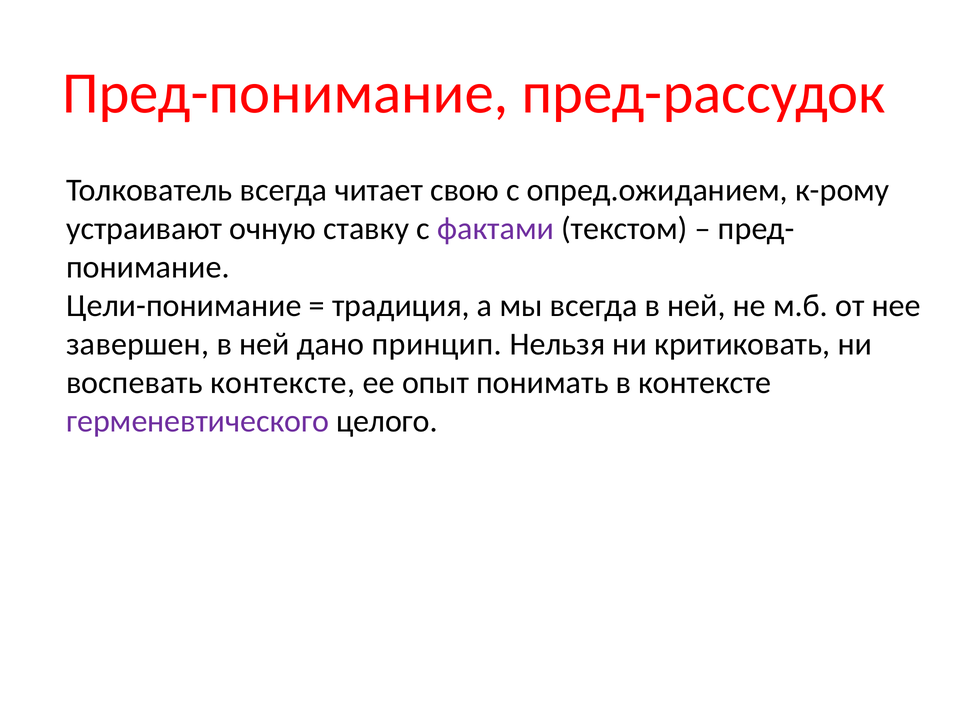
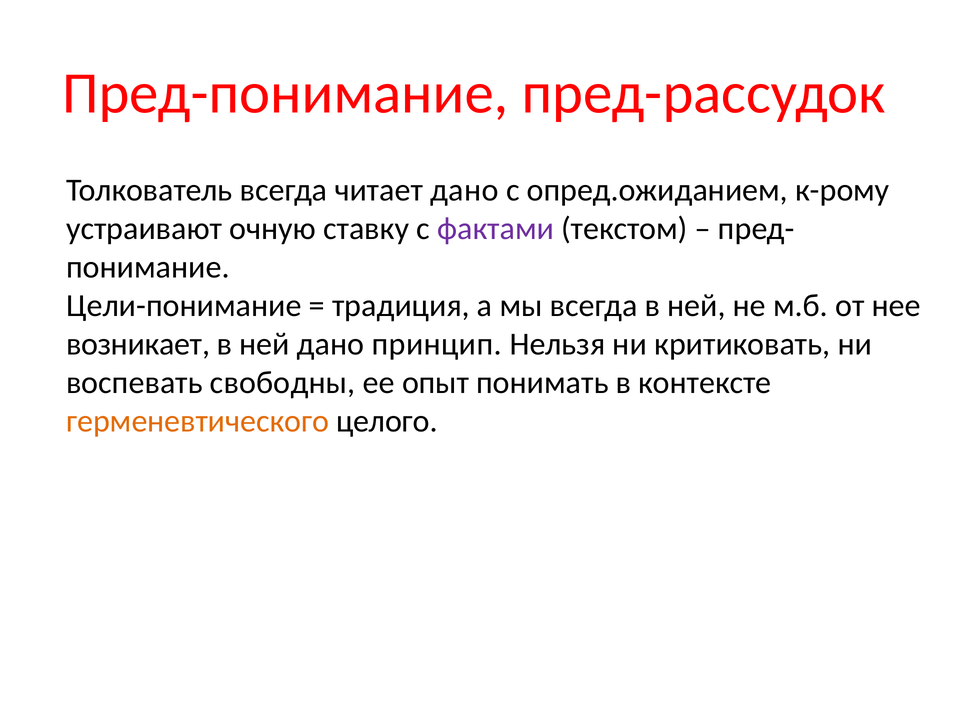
читает свою: свою -> дано (464, 190)
завершен: завершен -> возникает (138, 344)
воспевать контексте: контексте -> свободны (283, 382)
герменевтического colour: purple -> orange (198, 421)
